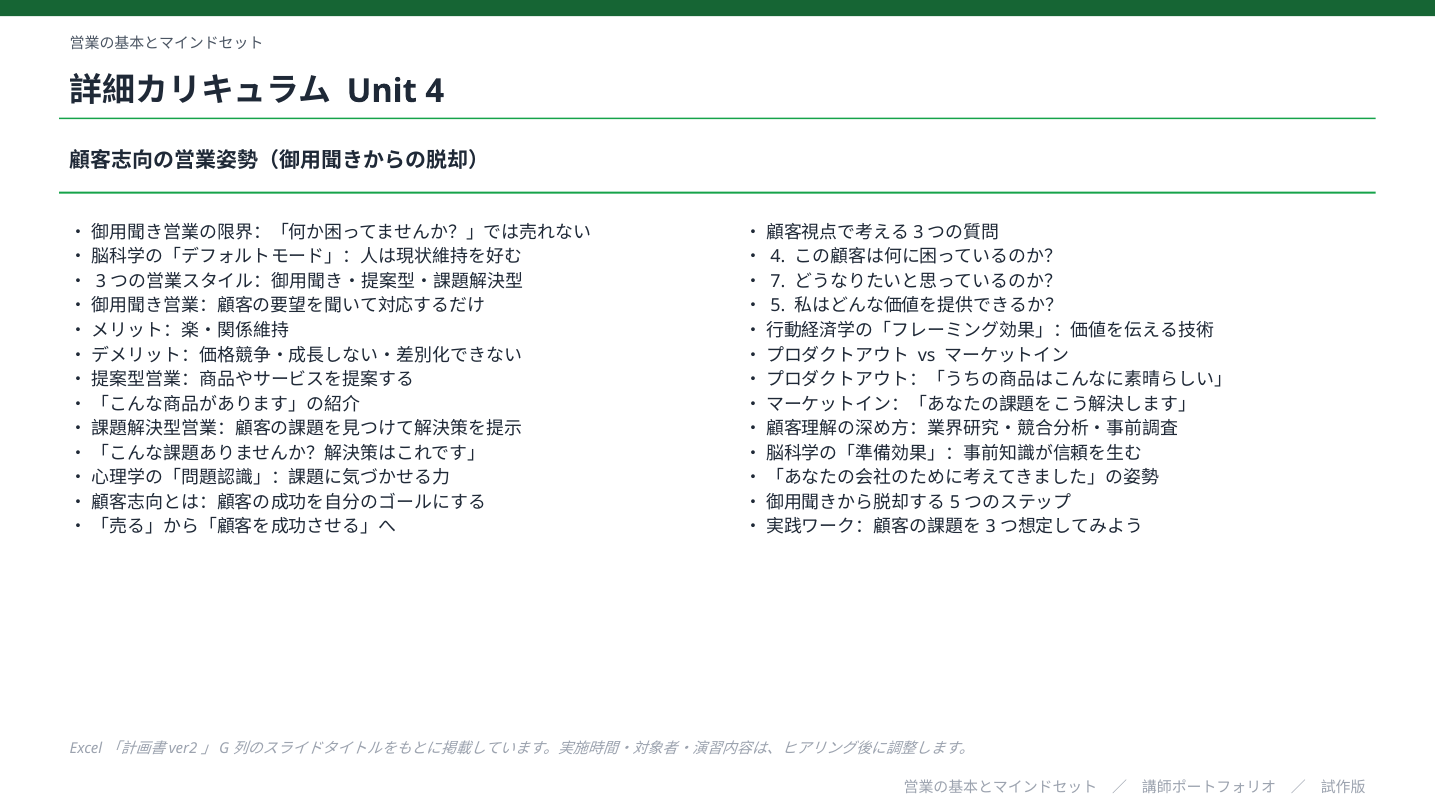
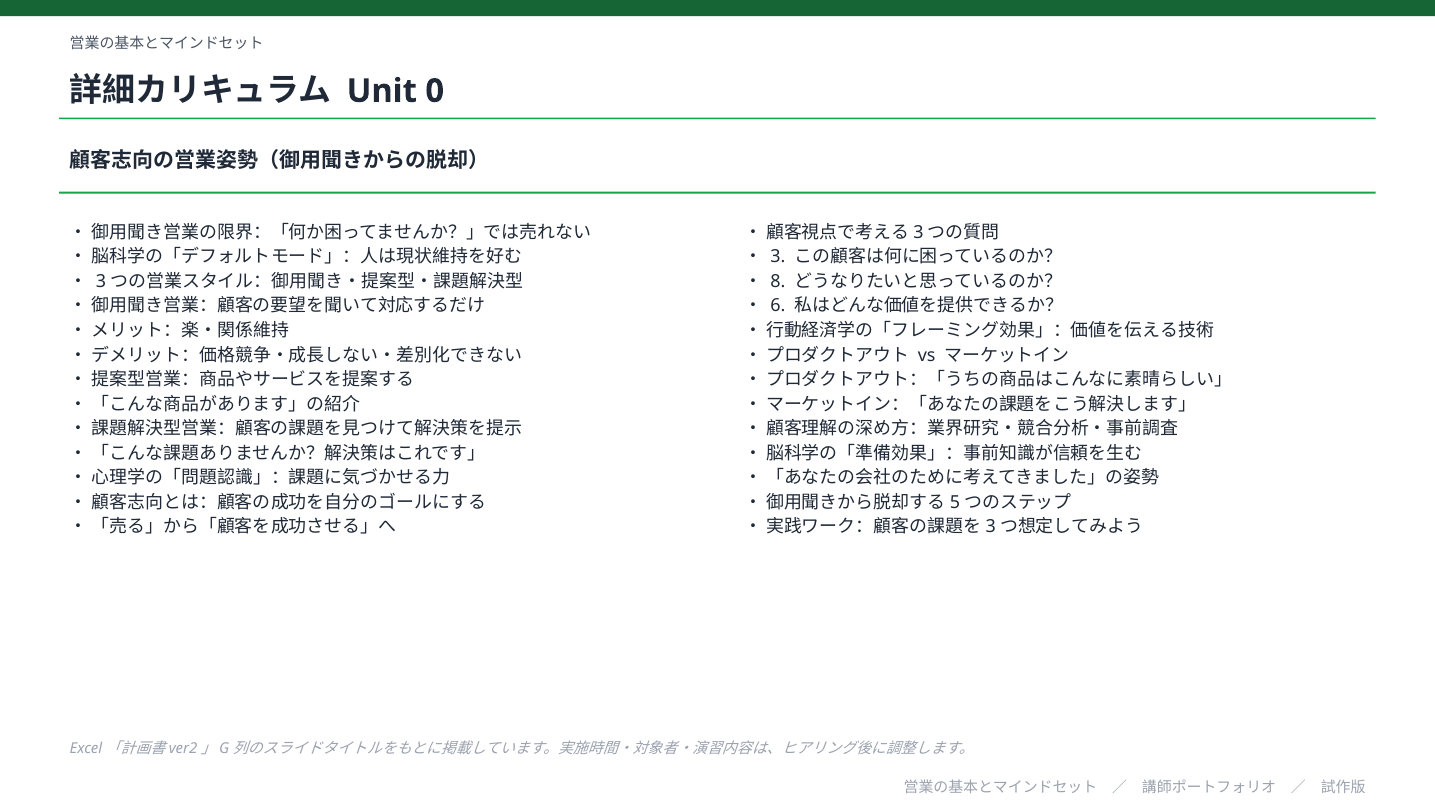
Unit 4: 4 -> 0 (435, 91)
4: 4 -> 3 (778, 257)
7: 7 -> 8 (778, 282)
5: 5 -> 6 (778, 306)
